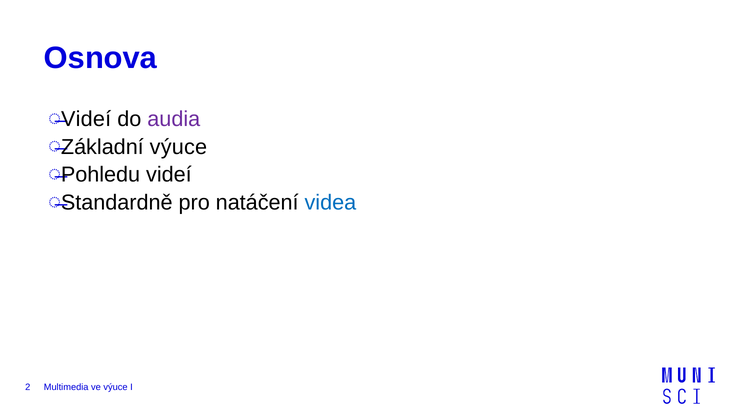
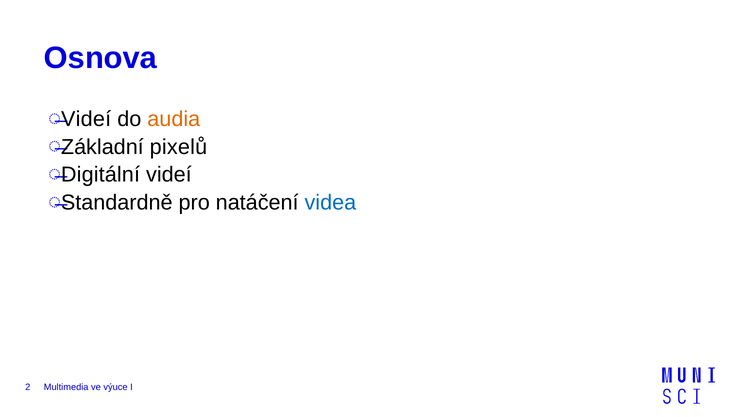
audia colour: purple -> orange (174, 119)
Základní výuce: výuce -> pixelů (178, 147)
Pohledu: Pohledu -> Digitální (100, 175)
